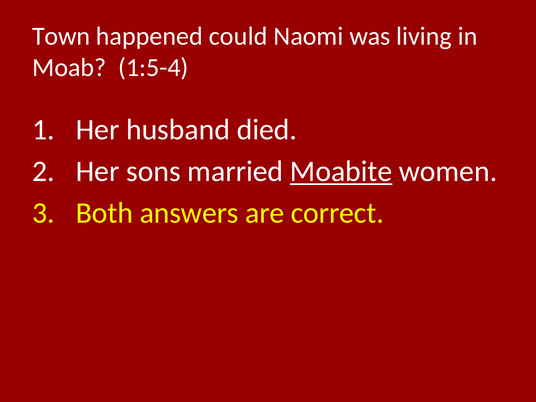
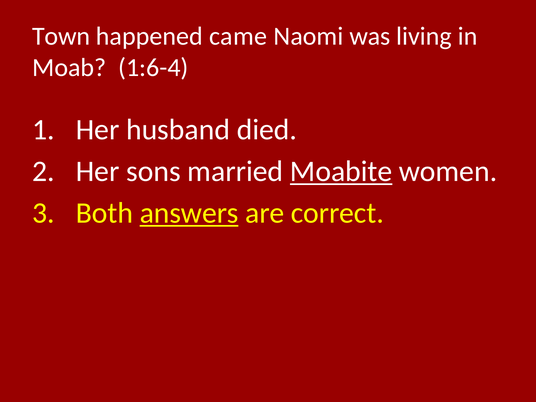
could: could -> came (238, 36)
1:5-4: 1:5-4 -> 1:6-4 (153, 67)
answers underline: none -> present (189, 213)
